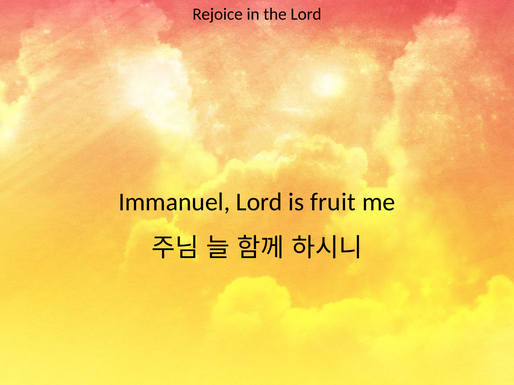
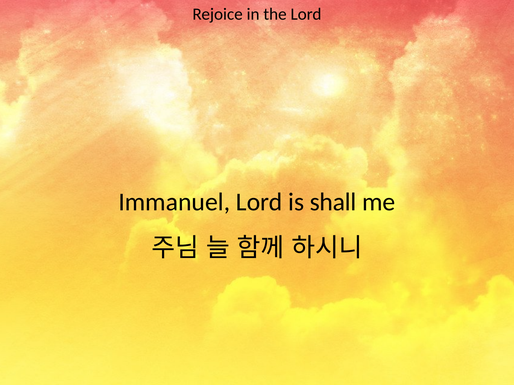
fruit: fruit -> shall (333, 202)
